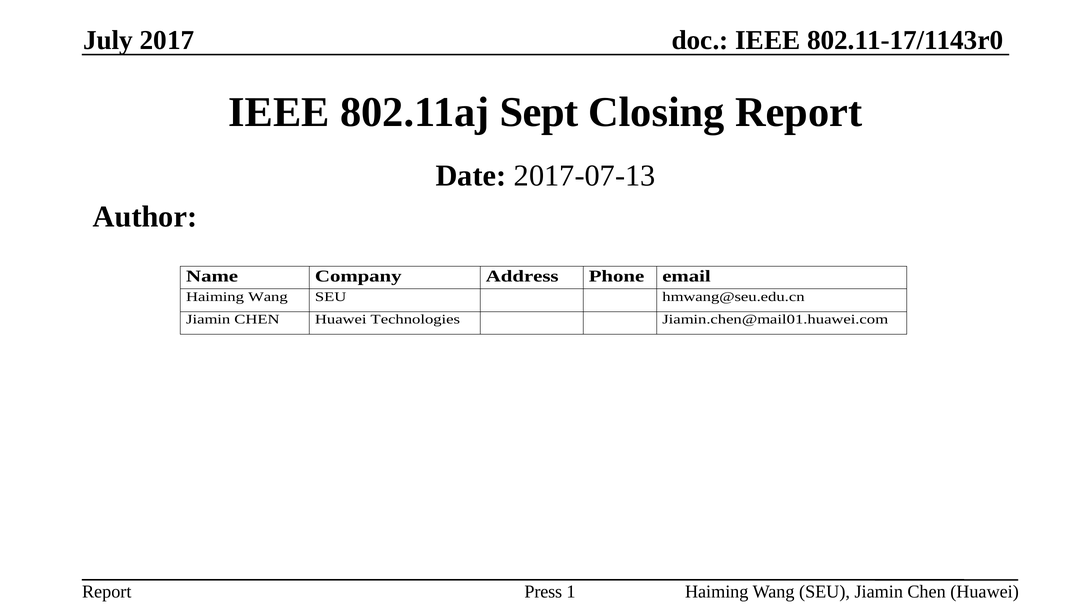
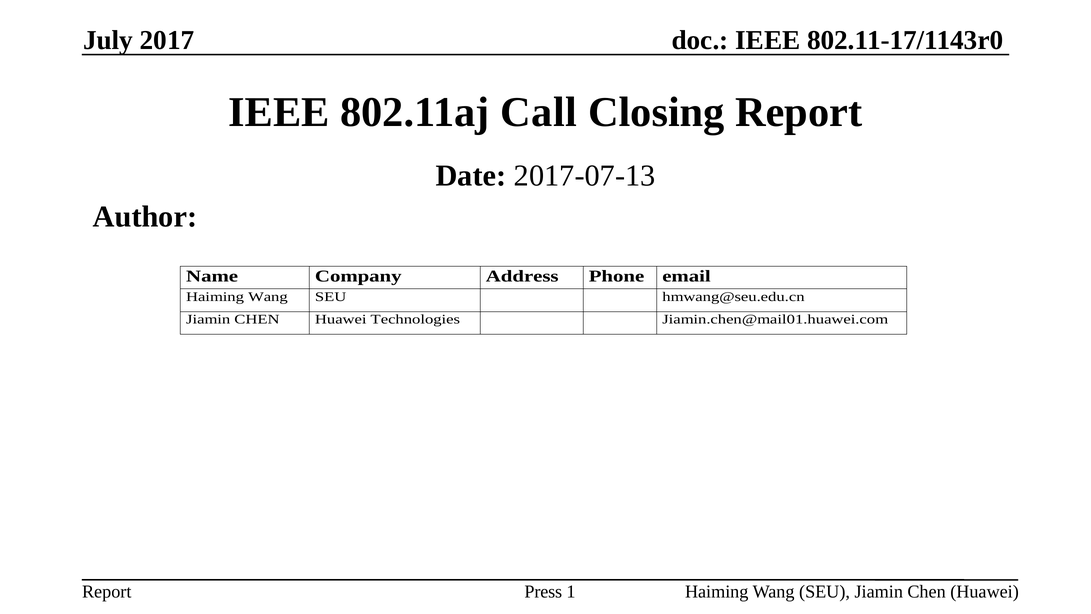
Sept: Sept -> Call (539, 112)
